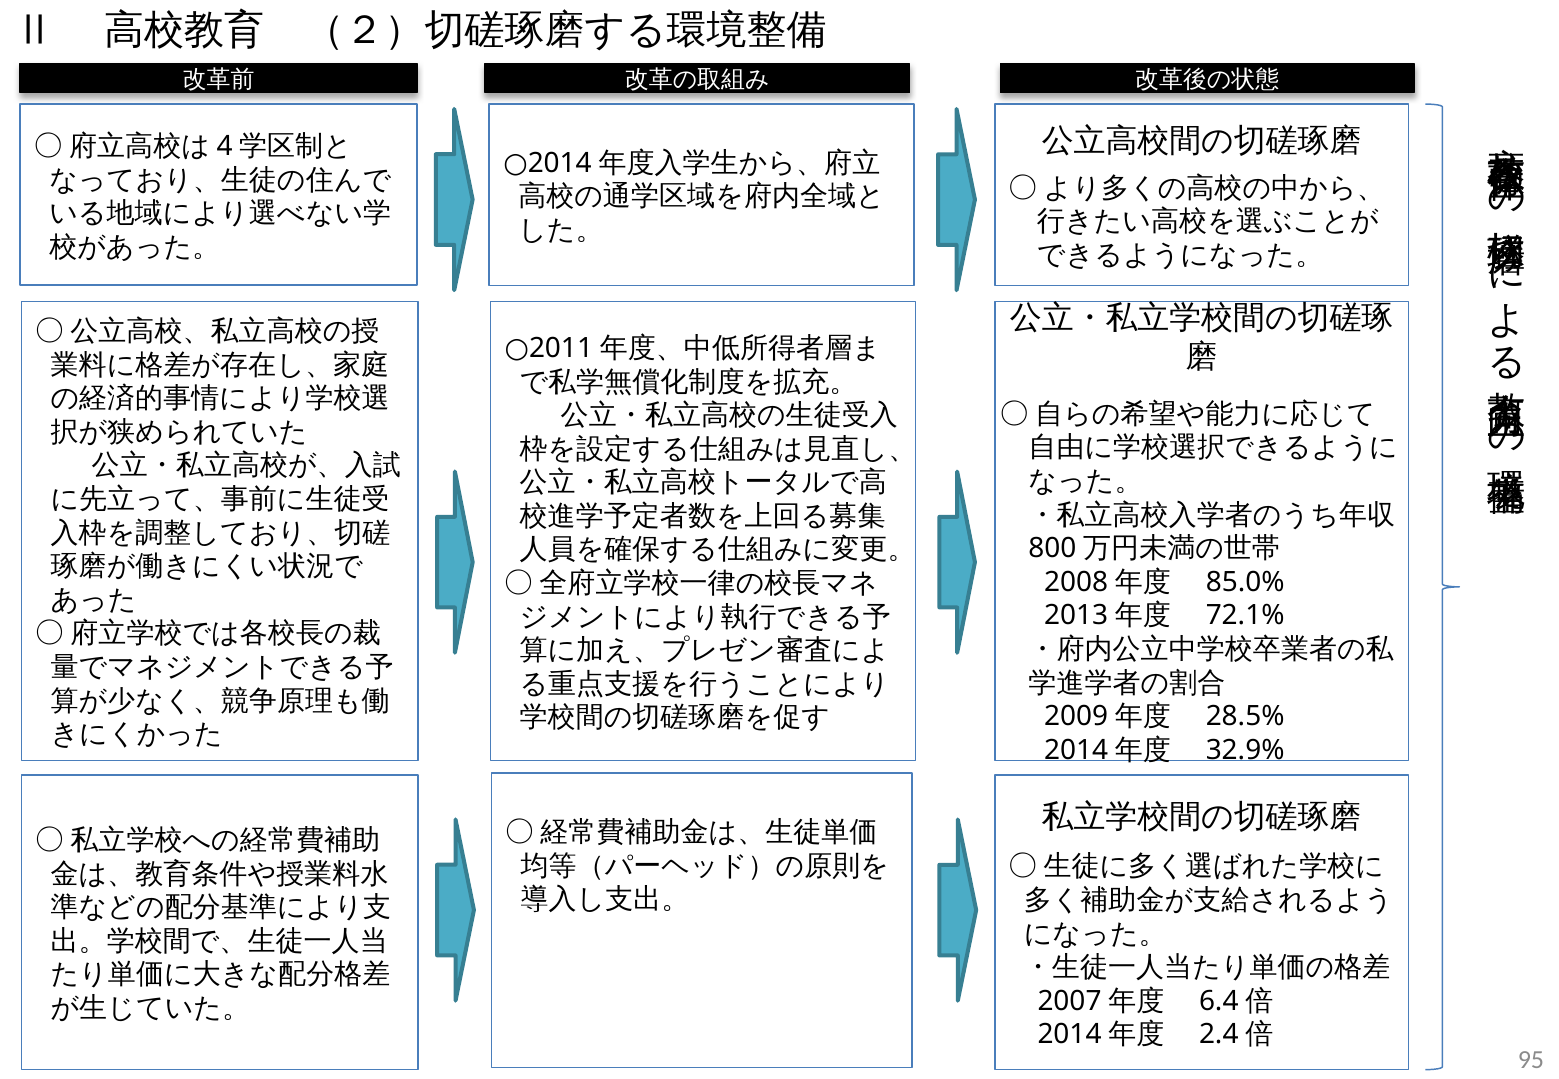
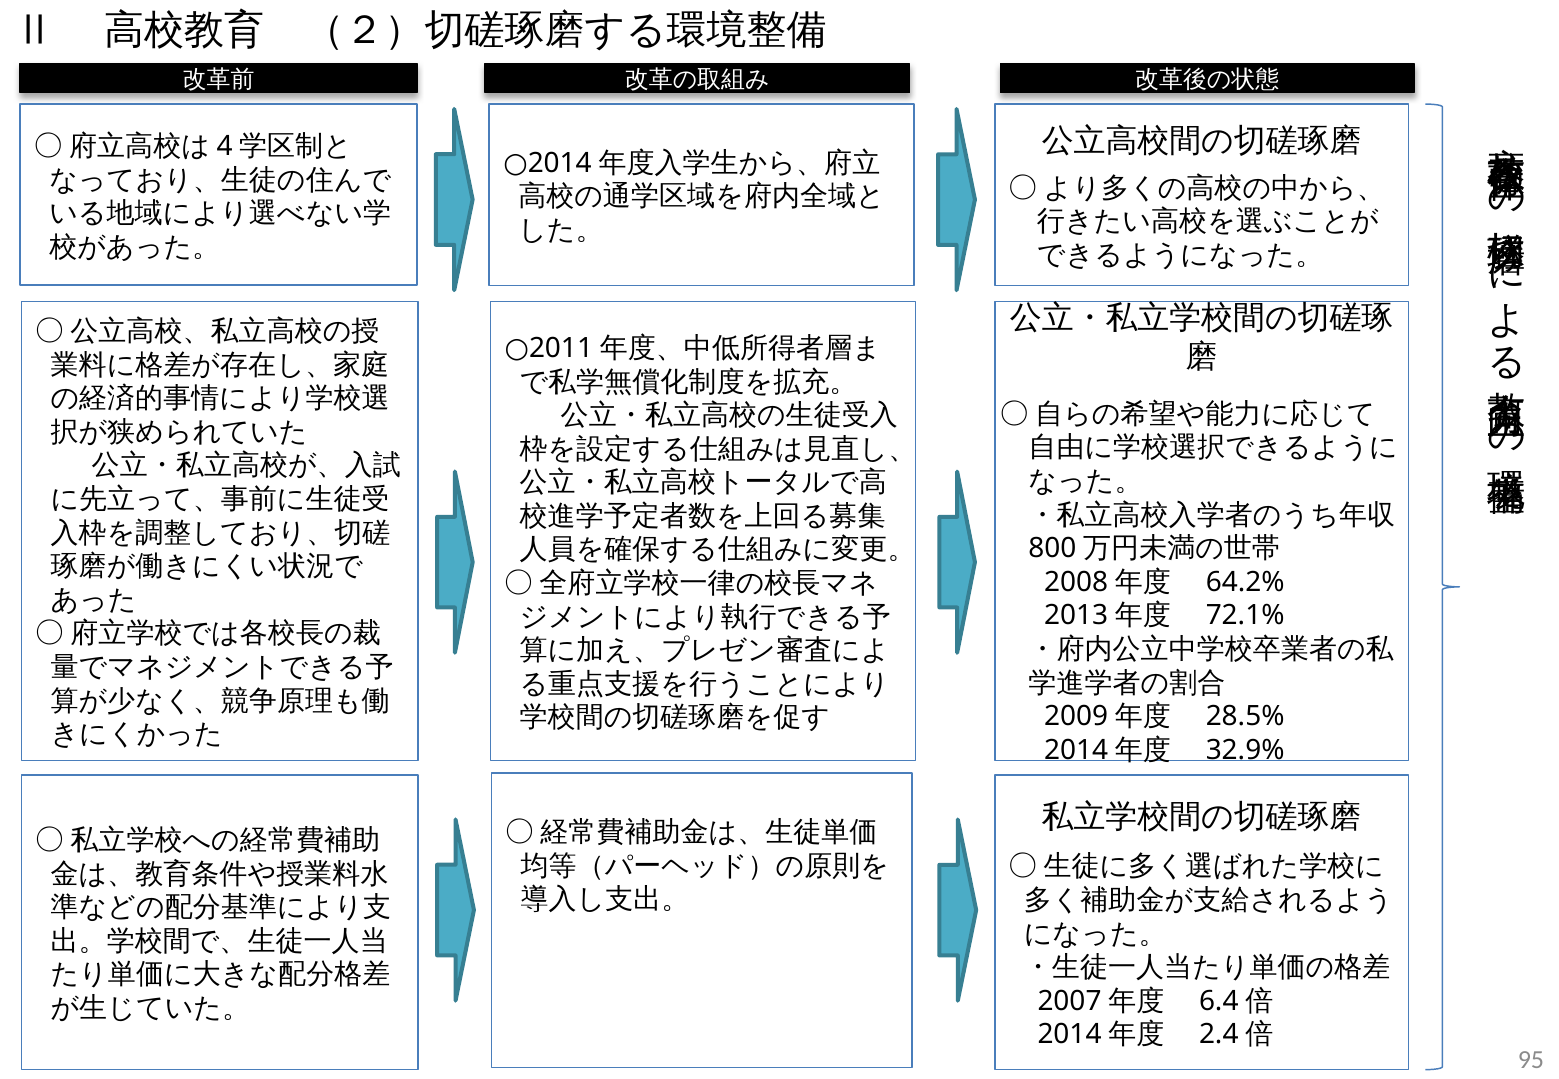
85.0%: 85.0% -> 64.2% (1245, 582)
